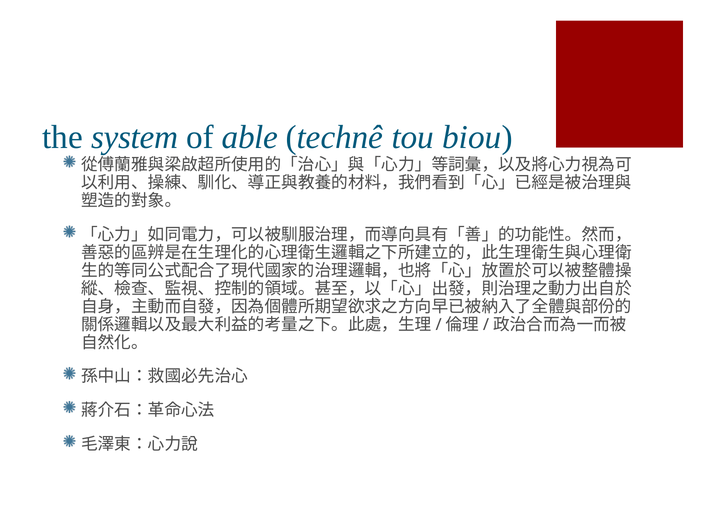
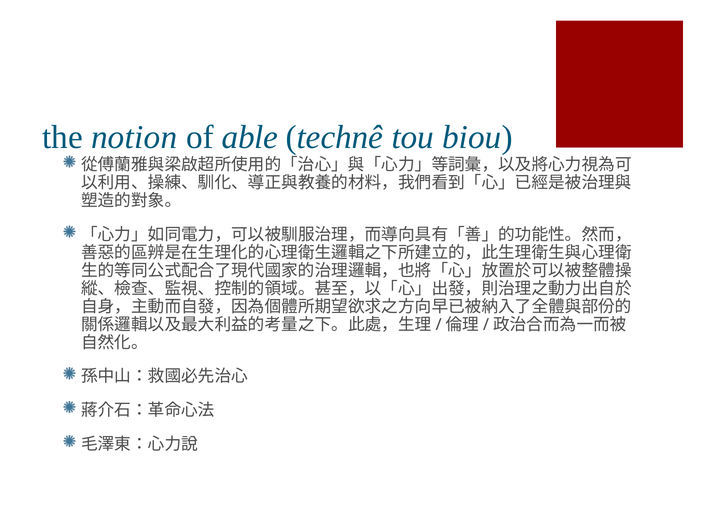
system: system -> notion (134, 137)
